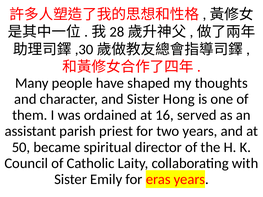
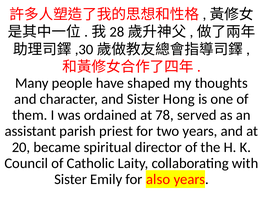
16: 16 -> 78 (165, 115)
50: 50 -> 20 (21, 147)
eras: eras -> also (158, 180)
